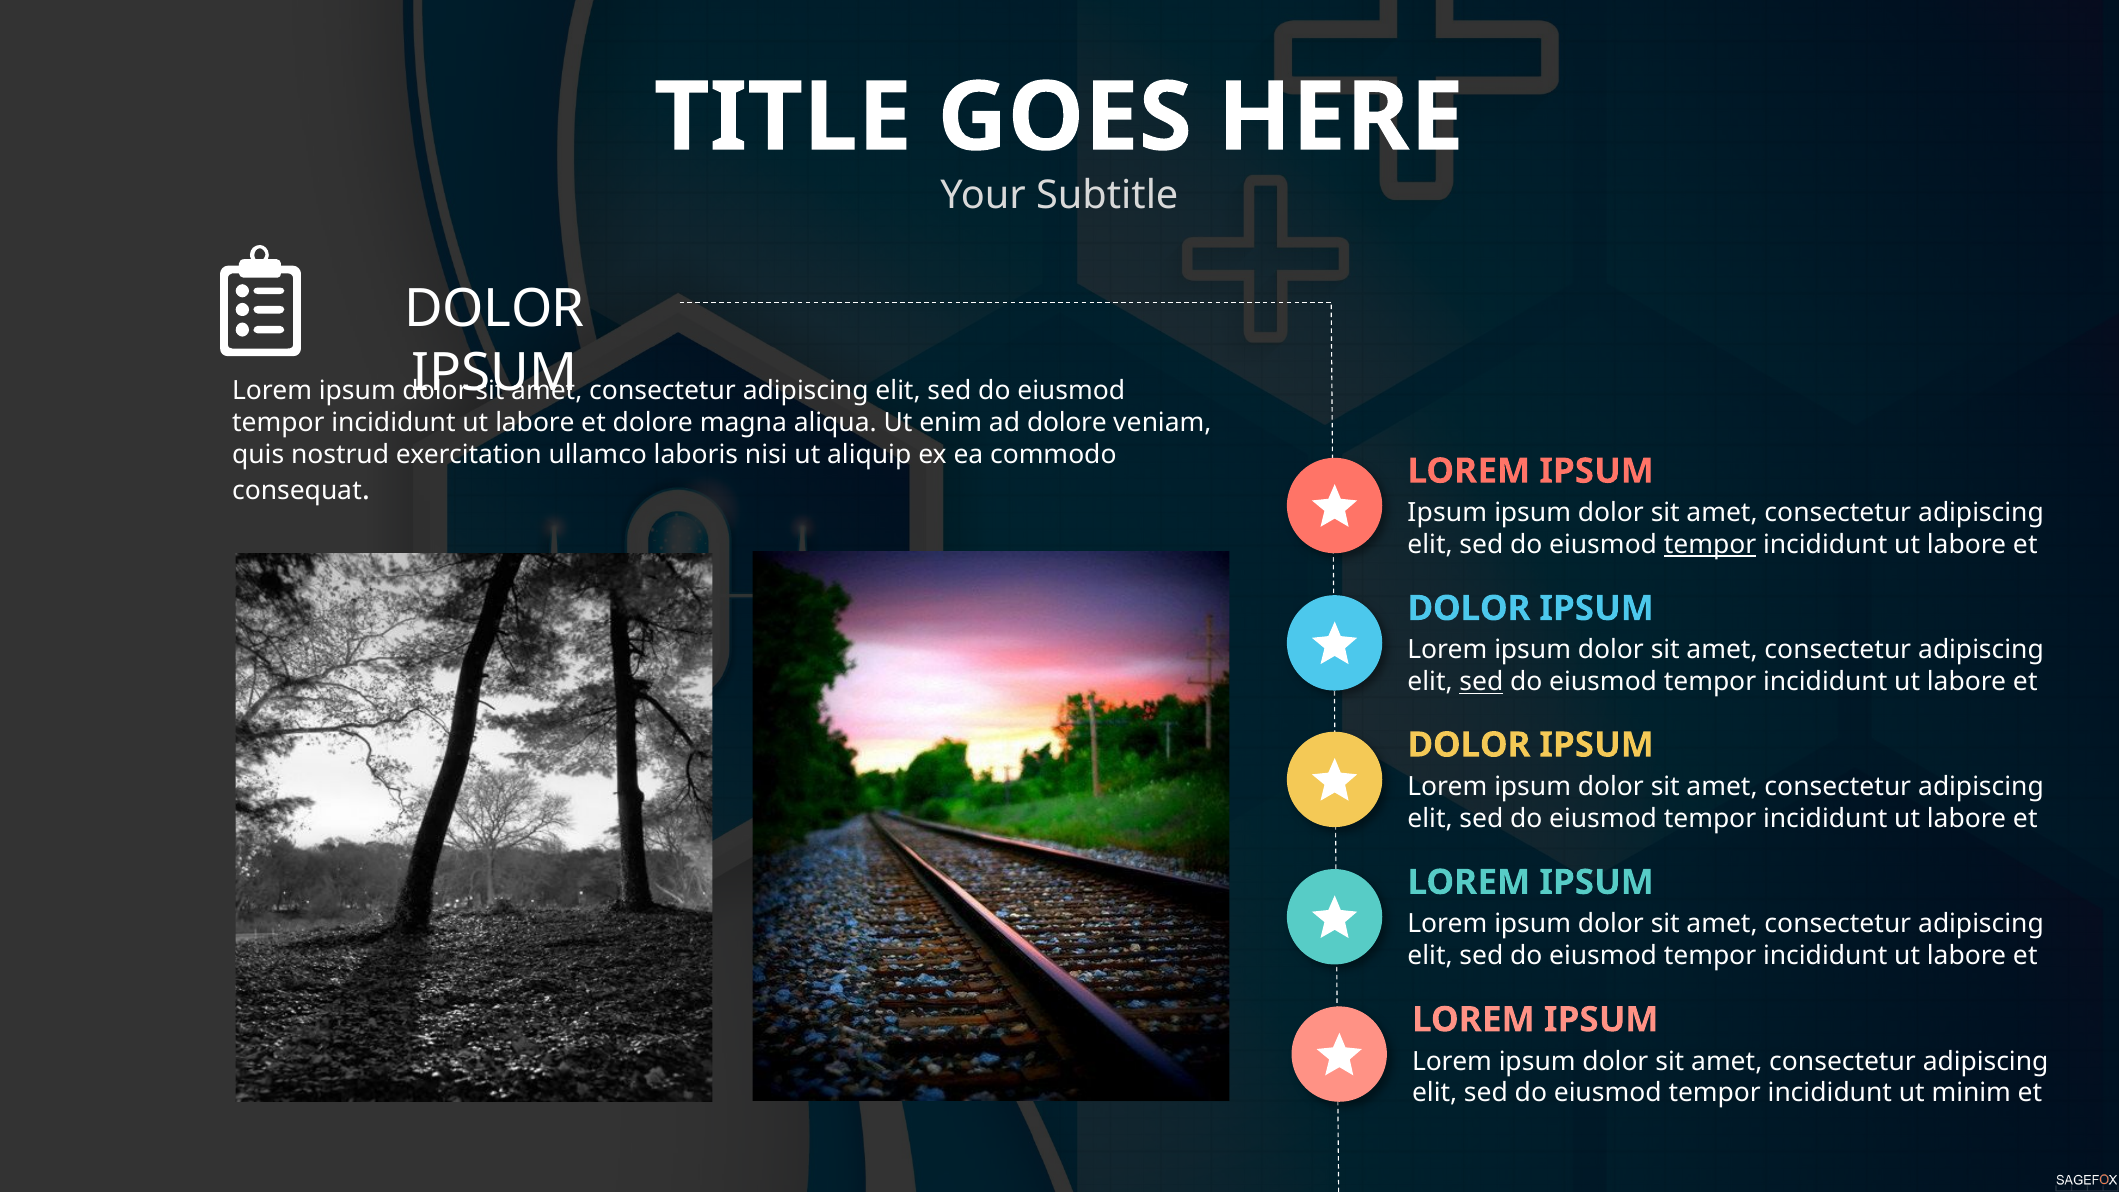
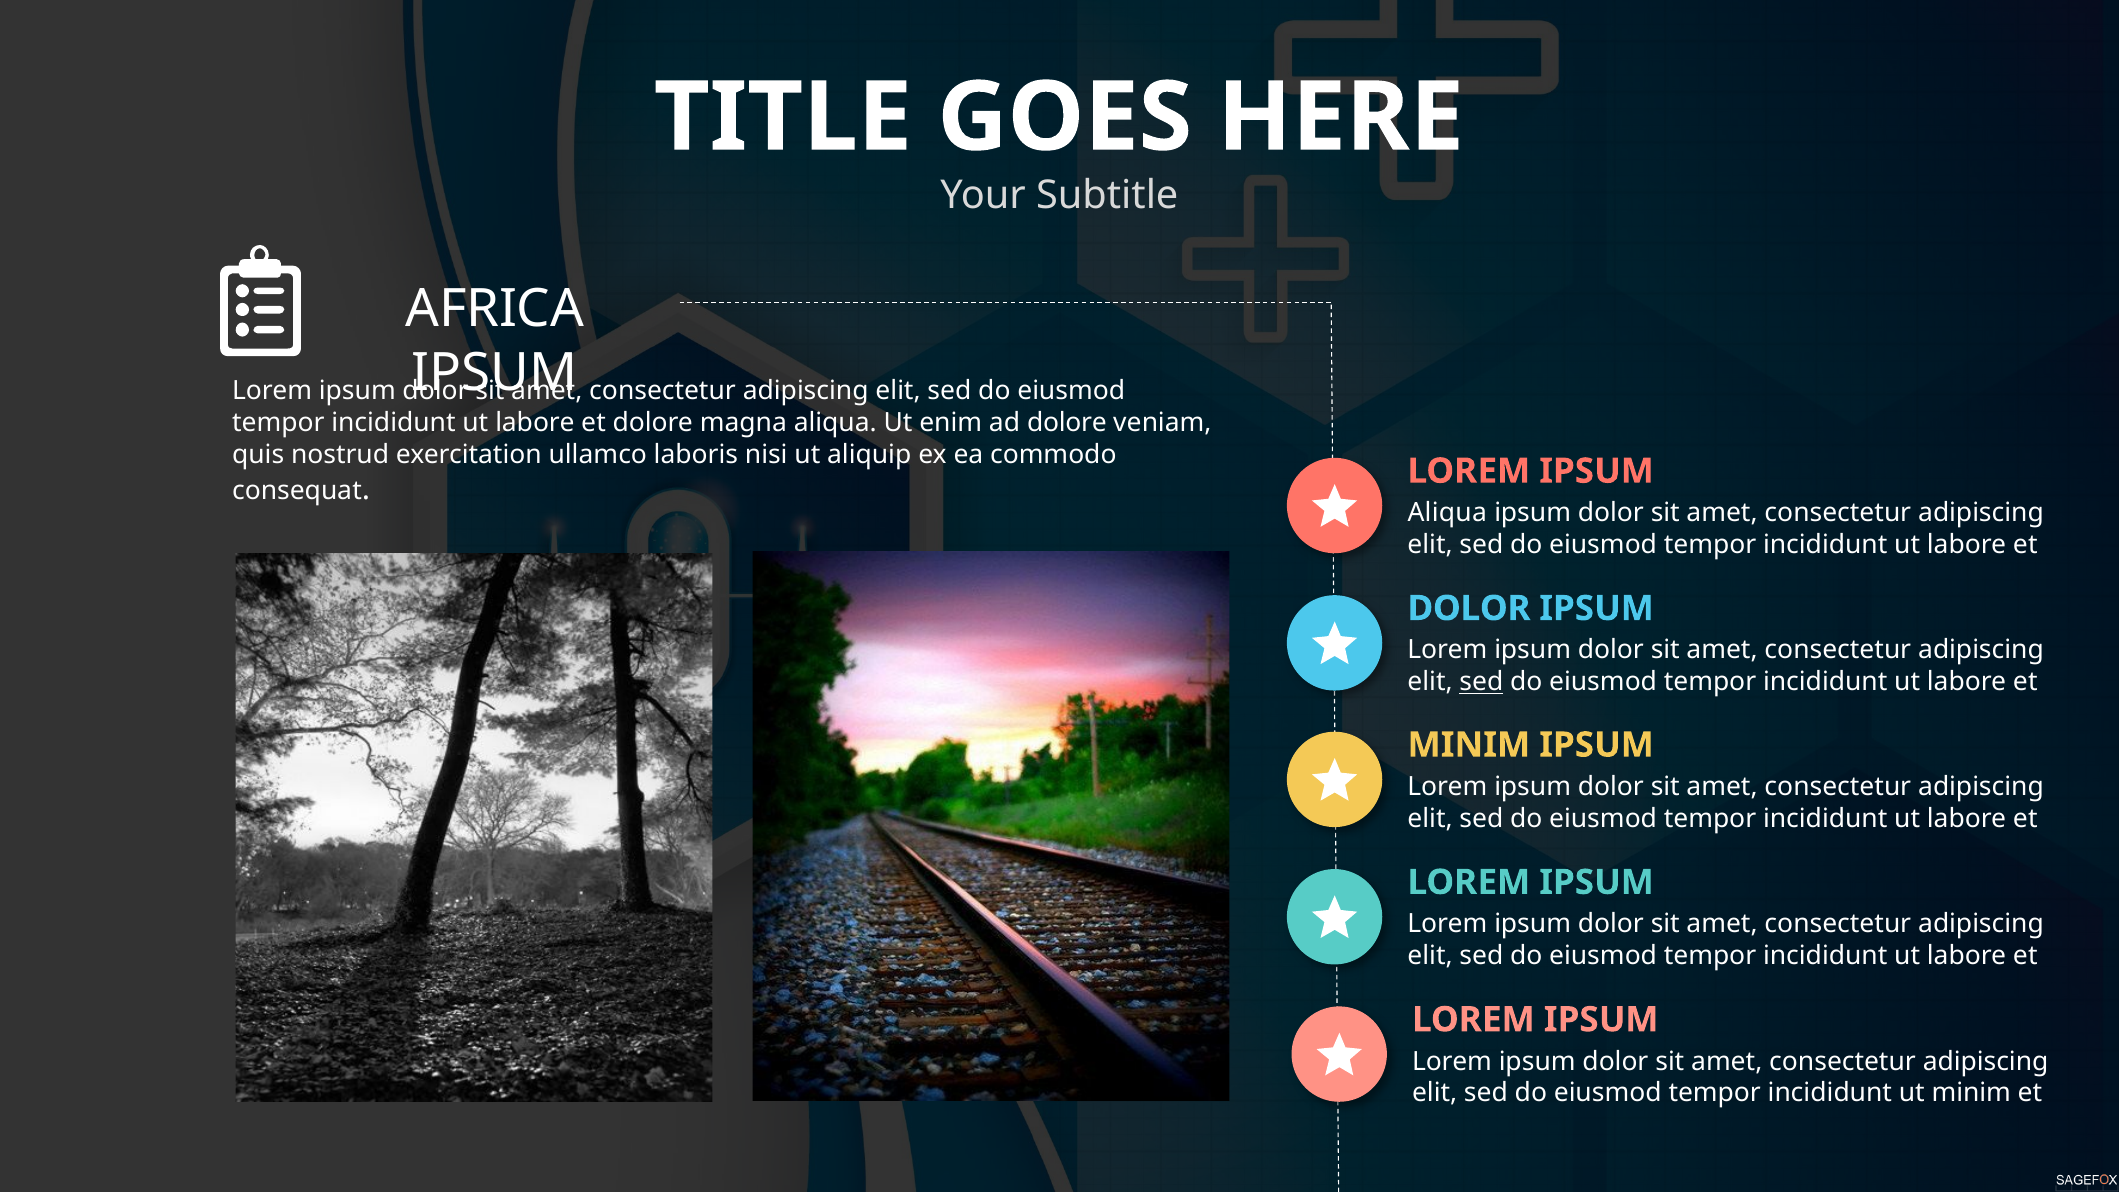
DOLOR: DOLOR -> AFRICA (495, 309)
Ipsum: Ipsum -> Aliqua (1447, 513)
tempor underline: present -> none (1710, 545)
DOLOR: DOLOR -> MINIM (1469, 745)
